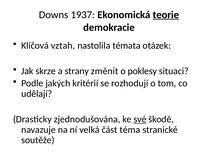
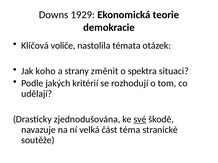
1937: 1937 -> 1929 (83, 15)
teorie underline: present -> none (166, 15)
vztah: vztah -> voliče (63, 46)
skrze: skrze -> koho (46, 71)
poklesy: poklesy -> spektra (142, 71)
